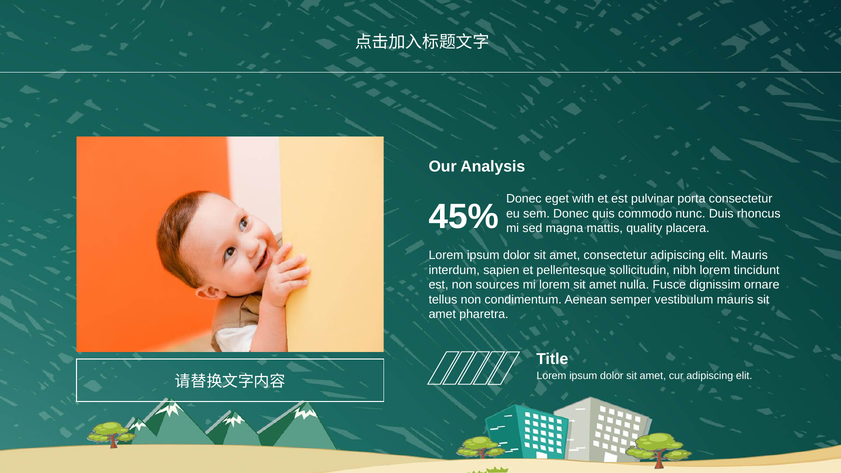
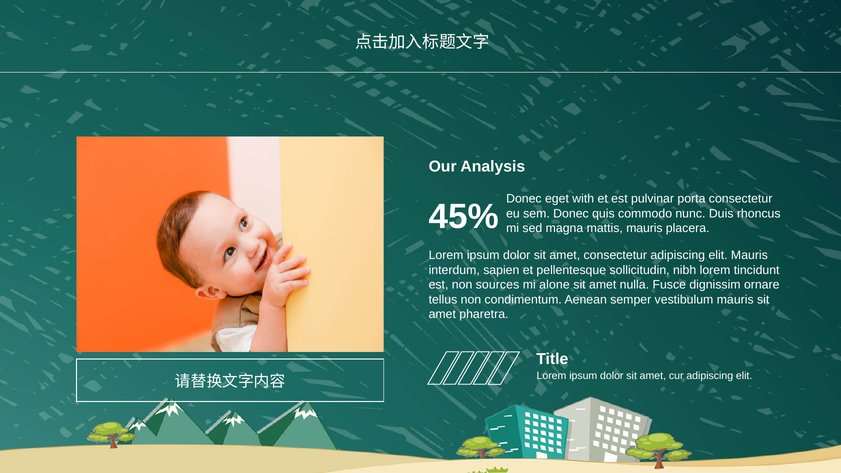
mattis quality: quality -> mauris (644, 228)
mi lorem: lorem -> alone (554, 285)
